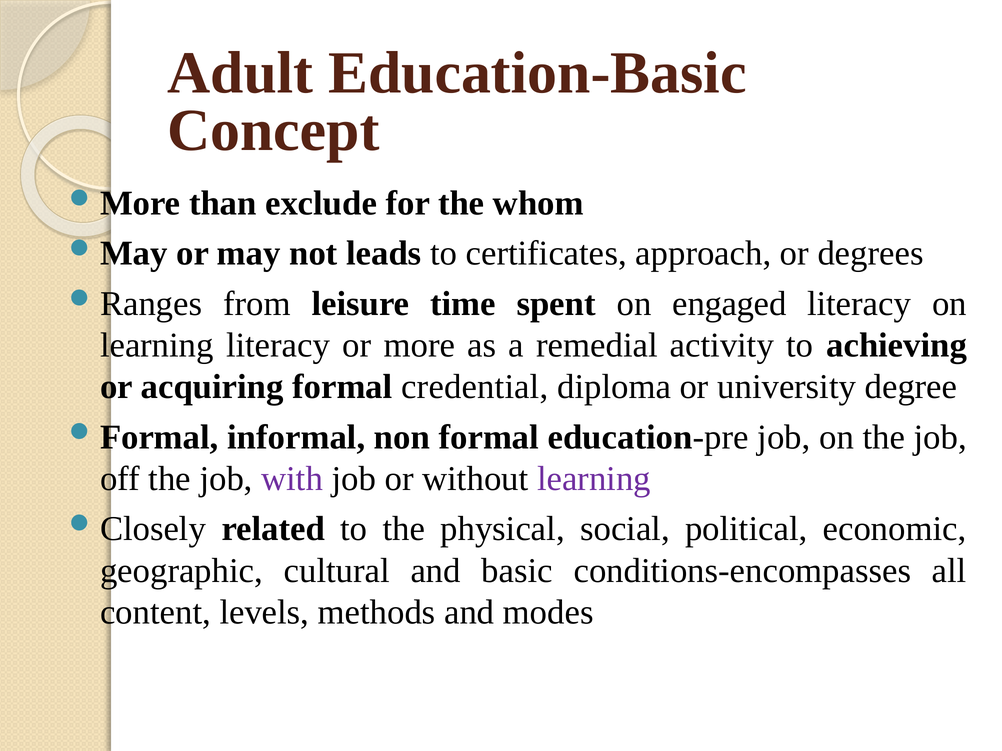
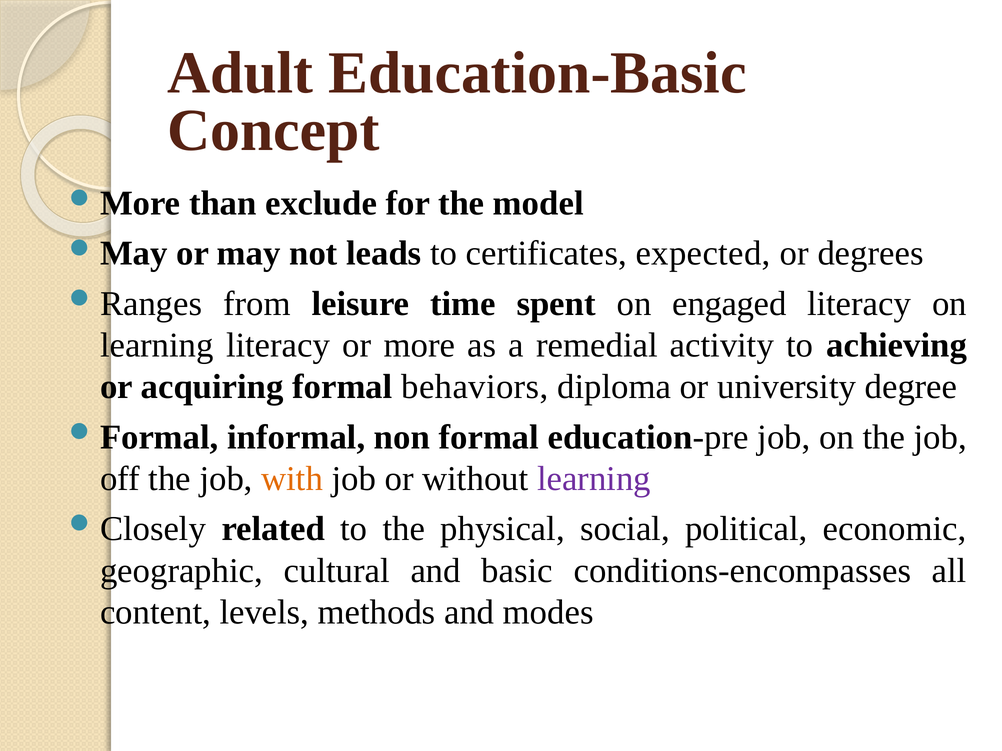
whom: whom -> model (538, 204)
approach: approach -> expected (703, 254)
credential: credential -> behaviors (475, 387)
with colour: purple -> orange (292, 479)
